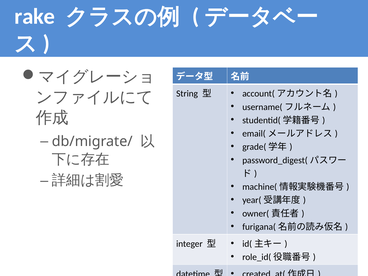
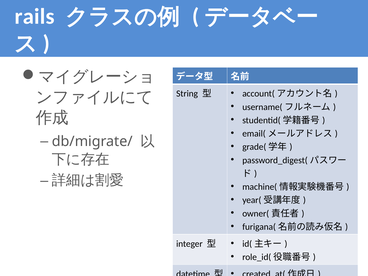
rake: rake -> rails (35, 16)
